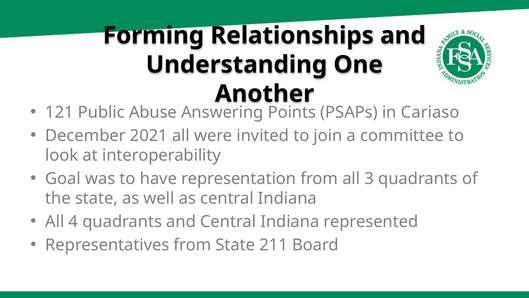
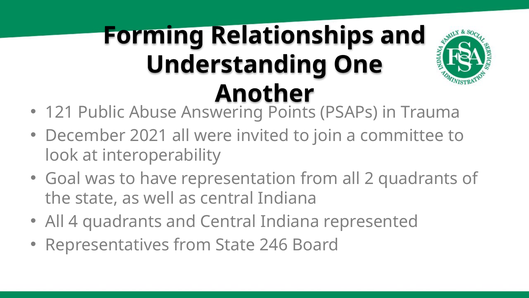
Cariaso: Cariaso -> Trauma (430, 112)
3: 3 -> 2 (369, 178)
211: 211 -> 246 (274, 245)
